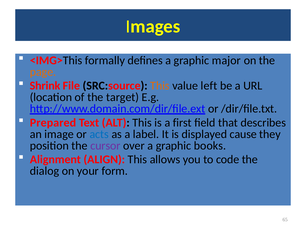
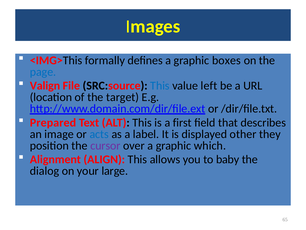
major: major -> boxes (226, 60)
page colour: orange -> blue (43, 72)
Shrink: Shrink -> Valign (45, 86)
This colour: orange -> blue (160, 86)
cause: cause -> other (243, 134)
books: books -> which (210, 145)
code: code -> baby (228, 159)
form: form -> large (115, 171)
